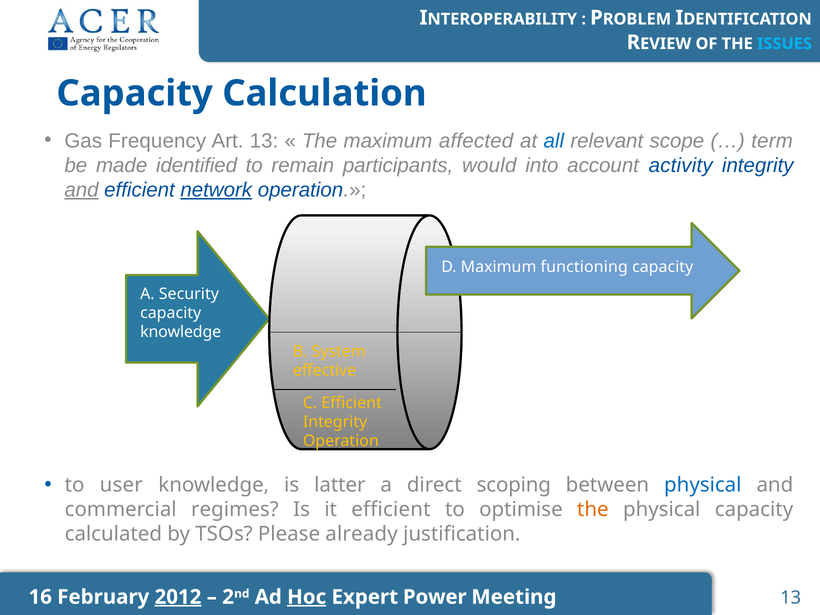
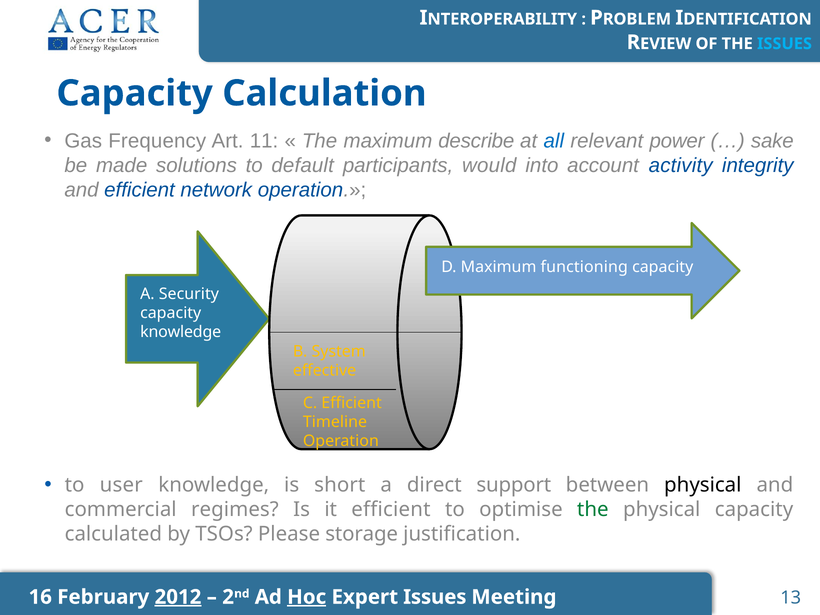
Art 13: 13 -> 11 (264, 141)
affected: affected -> describe (476, 141)
scope: scope -> power (677, 141)
term: term -> sake (772, 141)
identified: identified -> solutions (197, 165)
remain: remain -> default (303, 165)
and underline: present -> none (82, 190)
network underline: present -> none (216, 190)
Integrity: Integrity -> Timeline (335, 422)
latter: latter -> short (340, 485)
scoping: scoping -> support (514, 485)
physical colour: blue -> black (703, 485)
the colour: orange -> green (593, 509)
already: already -> storage (362, 534)
Expert Power: Power -> Issues (435, 597)
